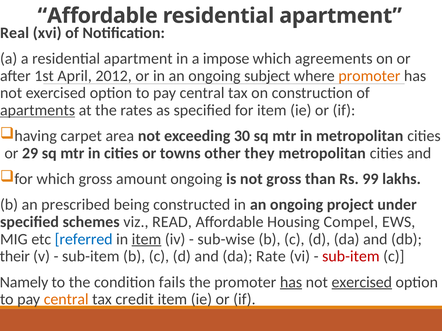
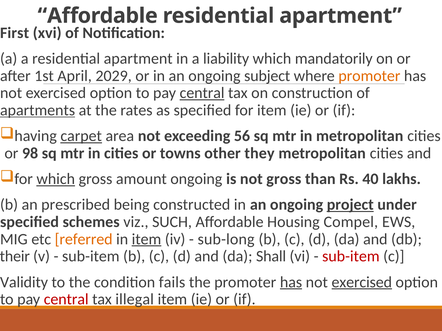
Real: Real -> First (15, 33)
impose: impose -> liability (226, 59)
agreements: agreements -> mandatorily (334, 59)
2012: 2012 -> 2029 (114, 76)
central underline: none -> present (202, 93)
carpet underline: none -> present (81, 136)
30: 30 -> 56 (242, 136)
29: 29 -> 98 (30, 153)
which underline: none -> present (56, 179)
99: 99 -> 40 (370, 179)
project underline: none -> present (350, 205)
READ: READ -> SUCH (172, 222)
referred colour: blue -> orange (84, 239)
sub-wise: sub-wise -> sub-long (226, 239)
Rate: Rate -> Shall (271, 257)
Namely: Namely -> Validity (24, 283)
central colour: orange -> red (66, 300)
credit: credit -> illegal (135, 300)
